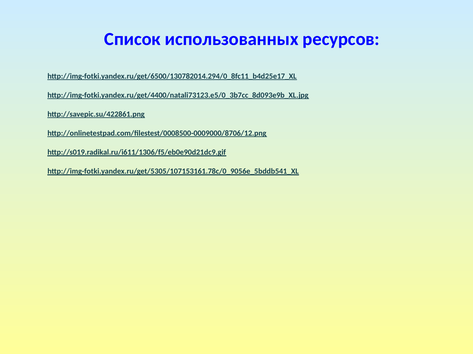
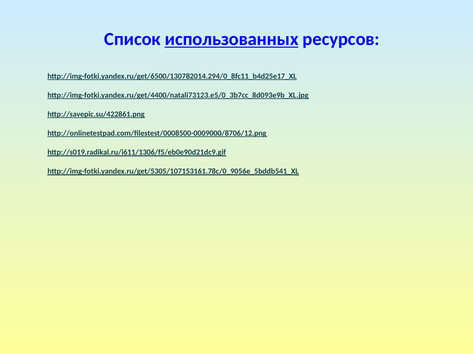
использованных underline: none -> present (232, 39)
